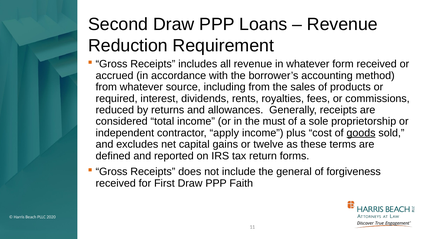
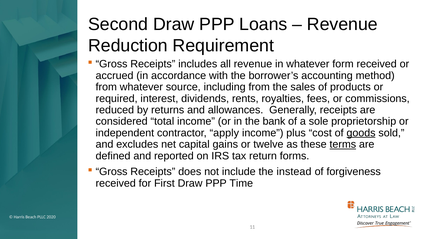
must: must -> bank (274, 122)
terms underline: none -> present (343, 144)
general: general -> instead (294, 172)
Faith: Faith -> Time (241, 183)
